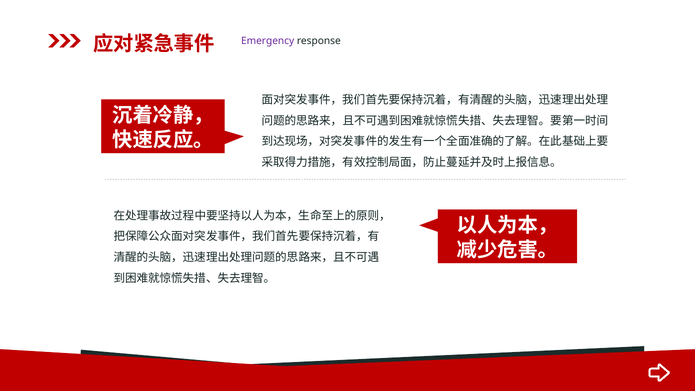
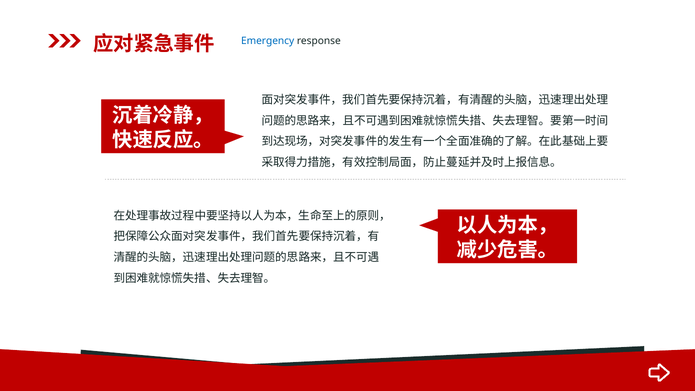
Emergency colour: purple -> blue (268, 41)
